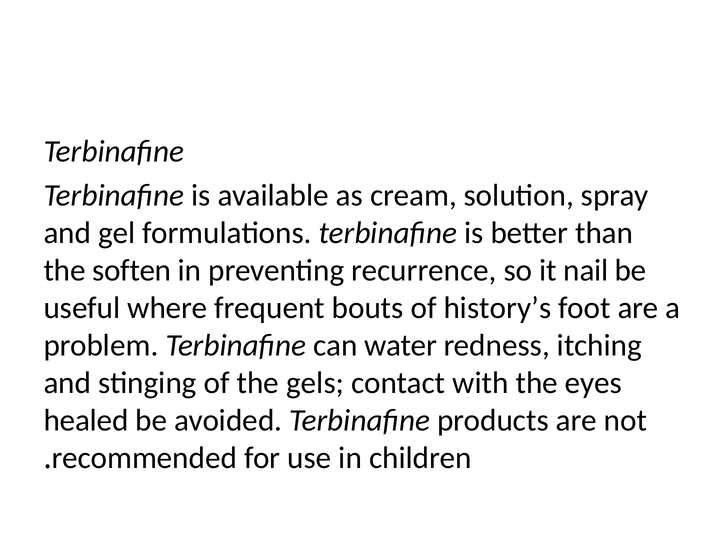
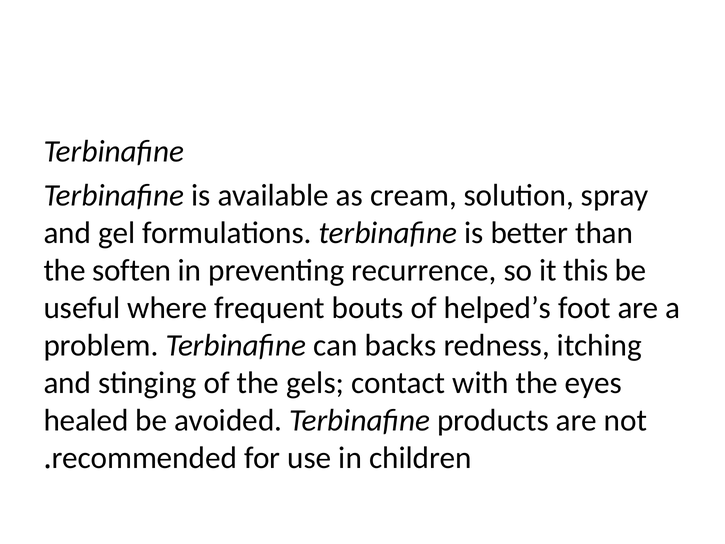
nail: nail -> this (586, 270)
history’s: history’s -> helped’s (497, 308)
water: water -> backs (400, 345)
